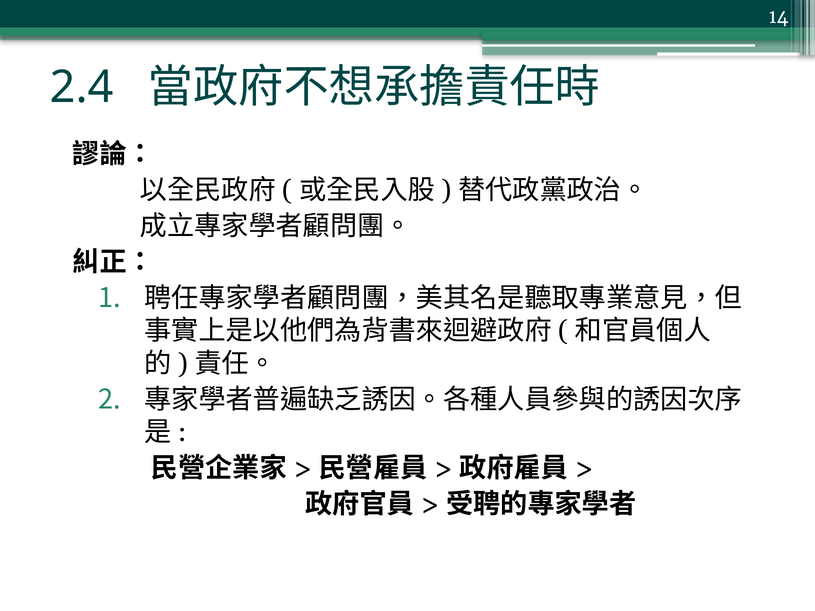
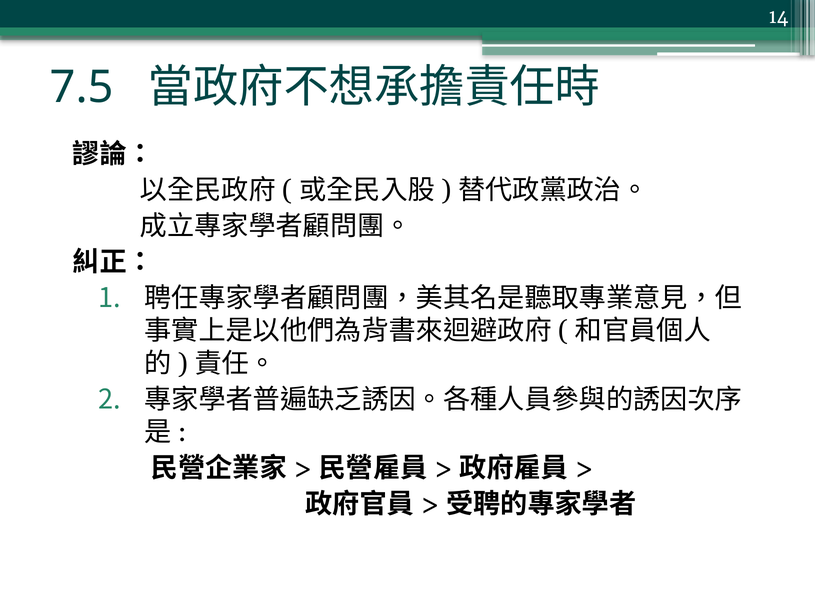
2.4: 2.4 -> 7.5 (82, 87)
